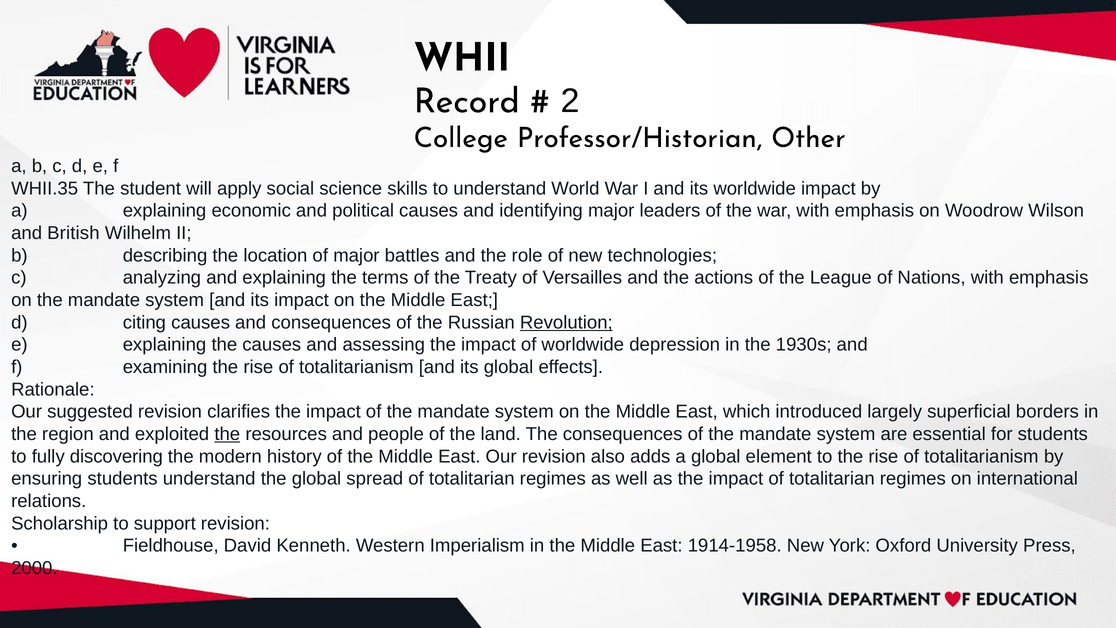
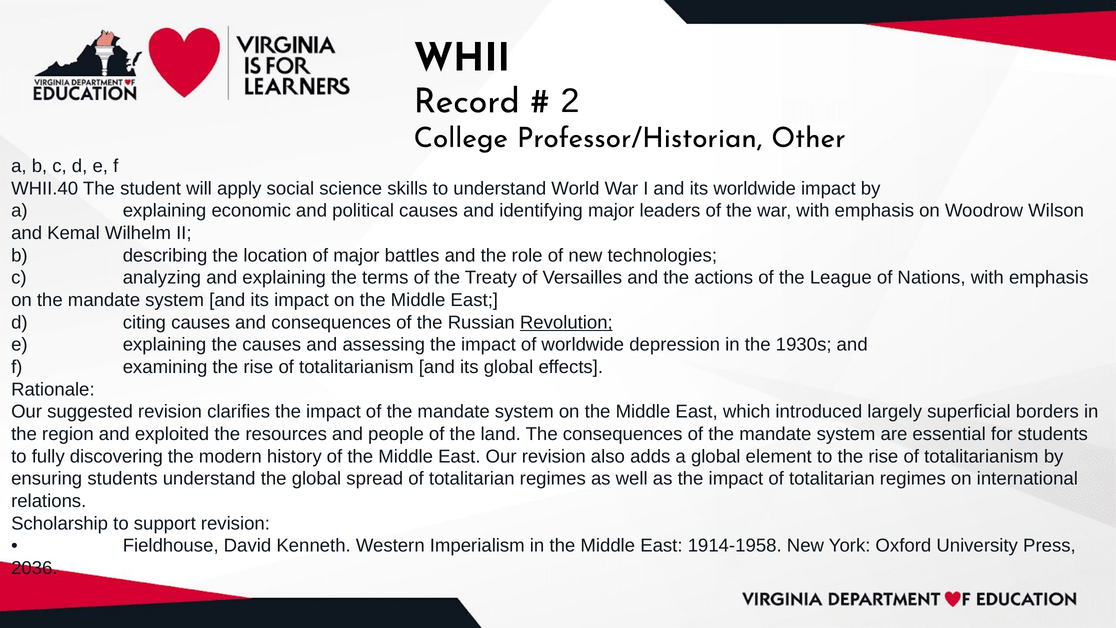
WHII.35: WHII.35 -> WHII.40 (45, 188)
British: British -> Kemal (73, 233)
the underline: present -> none (227, 434)
2000: 2000 -> 2036 (34, 568)
